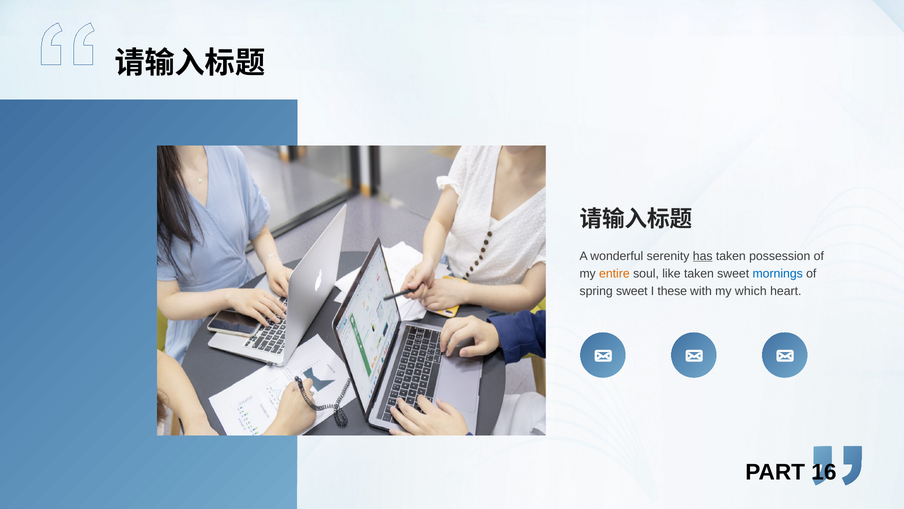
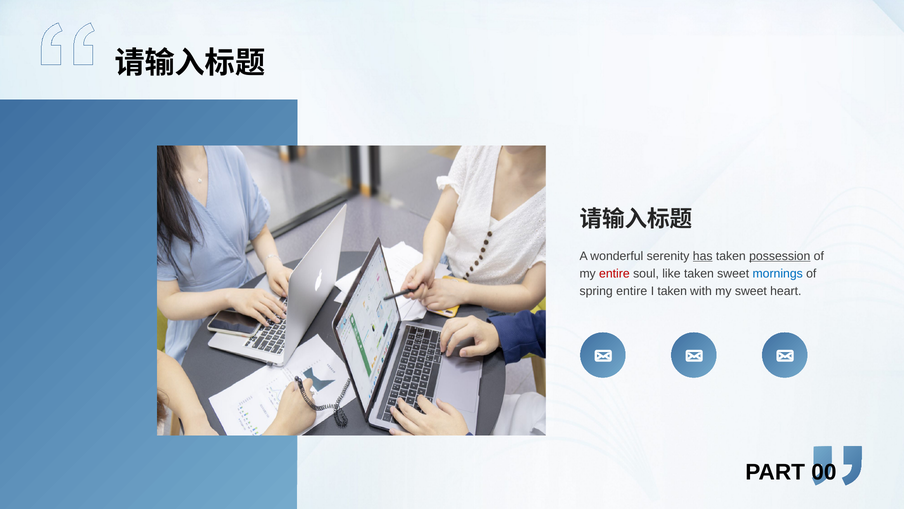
possession underline: none -> present (780, 256)
entire colour: orange -> red (614, 273)
spring sweet: sweet -> entire (632, 291)
I these: these -> taken (672, 291)
my which: which -> sweet (751, 291)
16: 16 -> 00 (824, 472)
